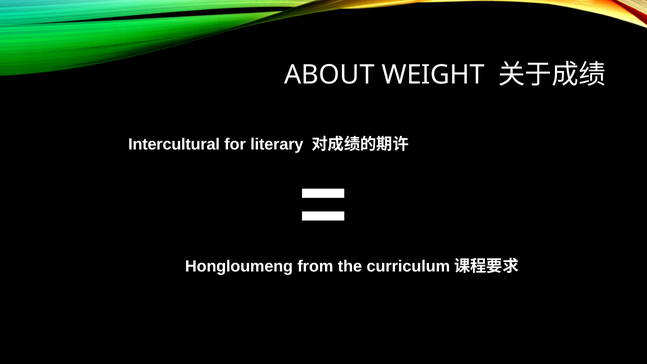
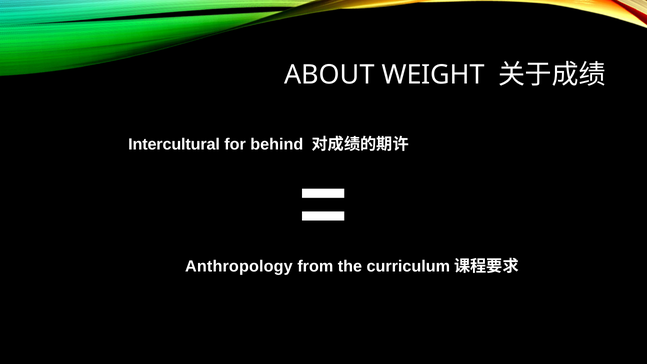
literary: literary -> behind (277, 145)
Hongloumeng: Hongloumeng -> Anthropology (239, 267)
